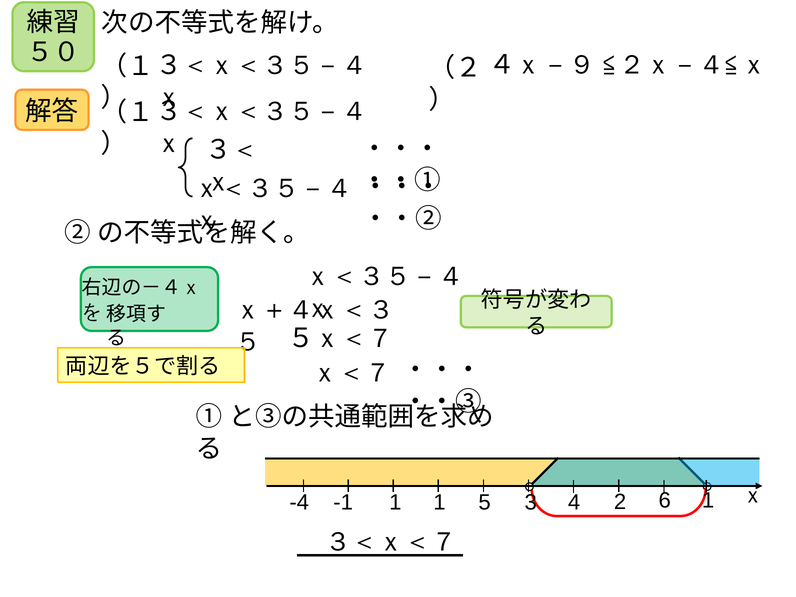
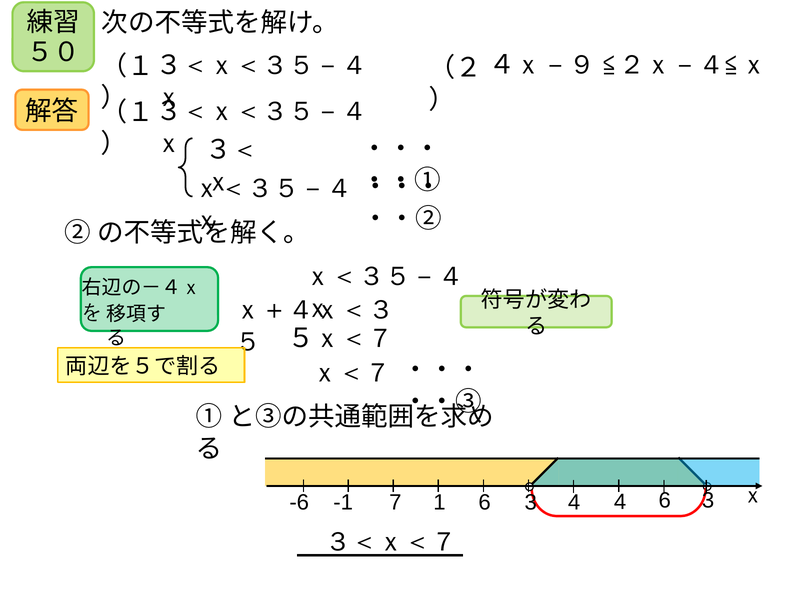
1: 1 -> 3 (708, 500)
-4: -4 -> -6 (299, 503)
-1 1: 1 -> 7 (395, 503)
1 5: 5 -> 6 (485, 502)
4 2: 2 -> 4 (620, 502)
